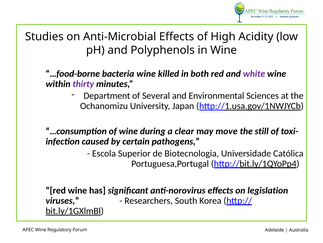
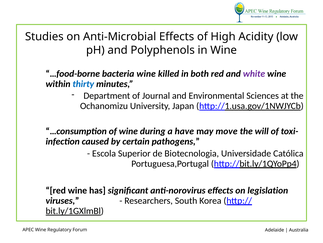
thirty colour: purple -> blue (83, 84)
Several: Several -> Journal (156, 96)
clear: clear -> have (184, 131)
still: still -> will (262, 131)
